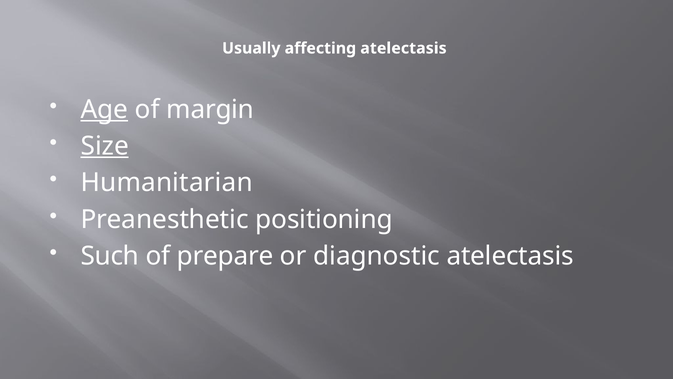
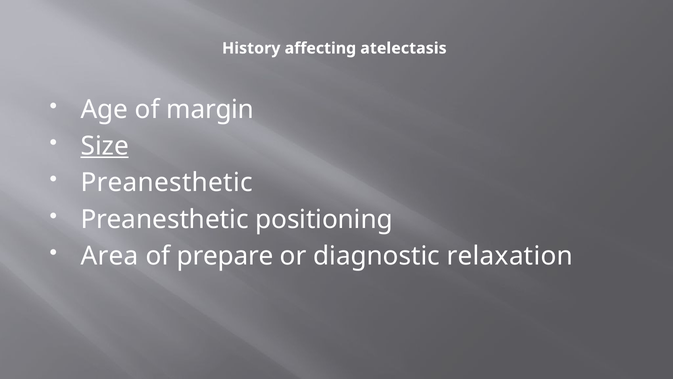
Usually: Usually -> History (251, 48)
Age underline: present -> none (104, 109)
Humanitarian: Humanitarian -> Preanesthetic (167, 183)
Such: Such -> Area (110, 256)
diagnostic atelectasis: atelectasis -> relaxation (510, 256)
